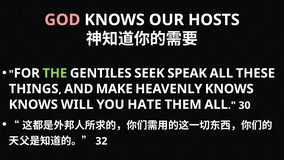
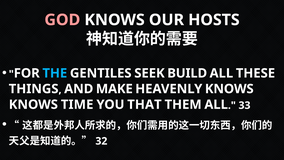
THE colour: light green -> light blue (55, 73)
SPEAK: SPEAK -> BUILD (187, 73)
WILL: WILL -> TIME (77, 104)
HATE: HATE -> THAT (144, 104)
30: 30 -> 33 (245, 105)
